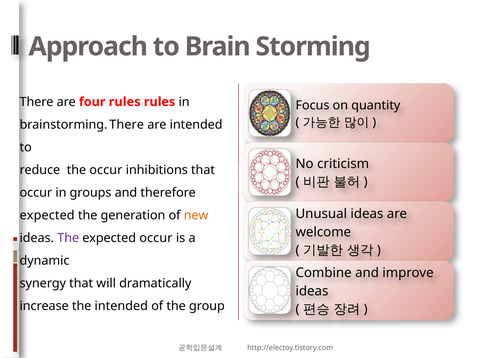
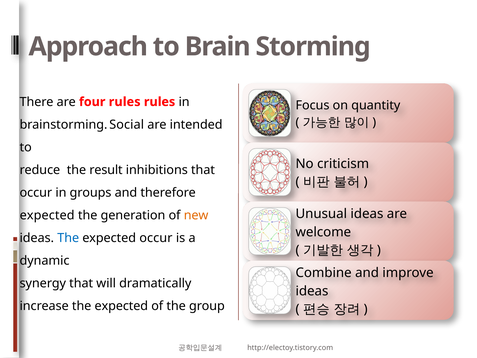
brainstorming There: There -> Social (127, 124)
the occur: occur -> result (106, 170)
The colour: purple -> blue (68, 238)
increase the intended: intended -> expected (121, 306)
